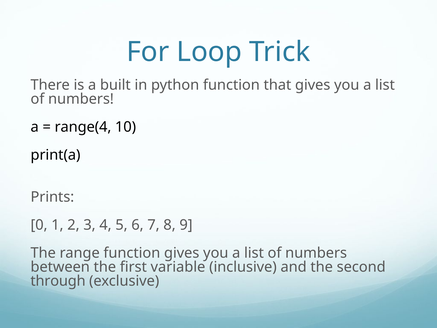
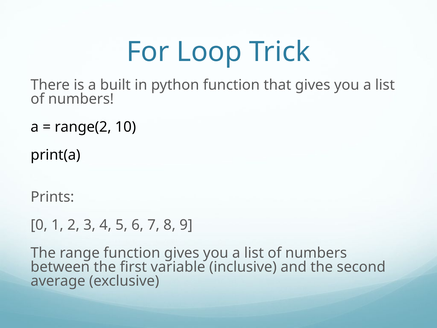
range(4: range(4 -> range(2 (83, 127)
through: through -> average (58, 281)
